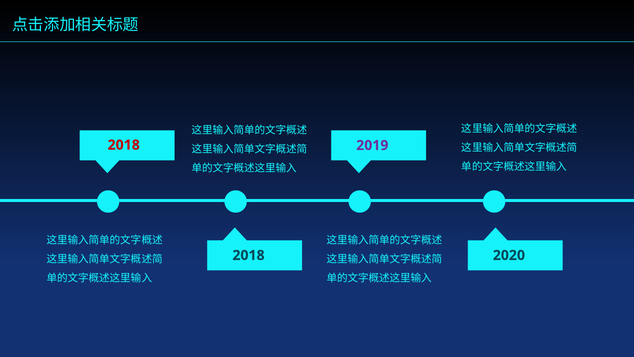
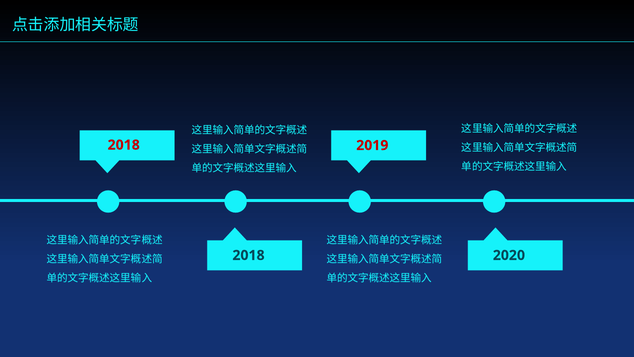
2019 colour: purple -> red (372, 145)
